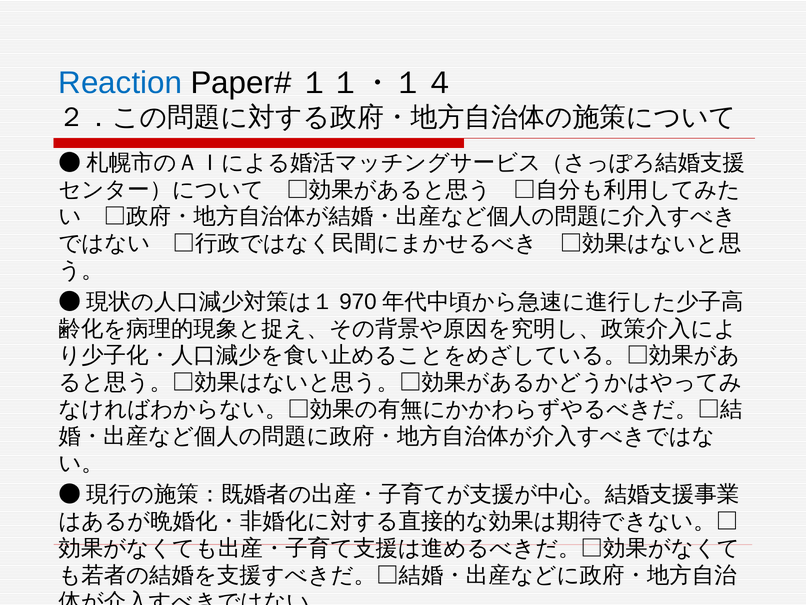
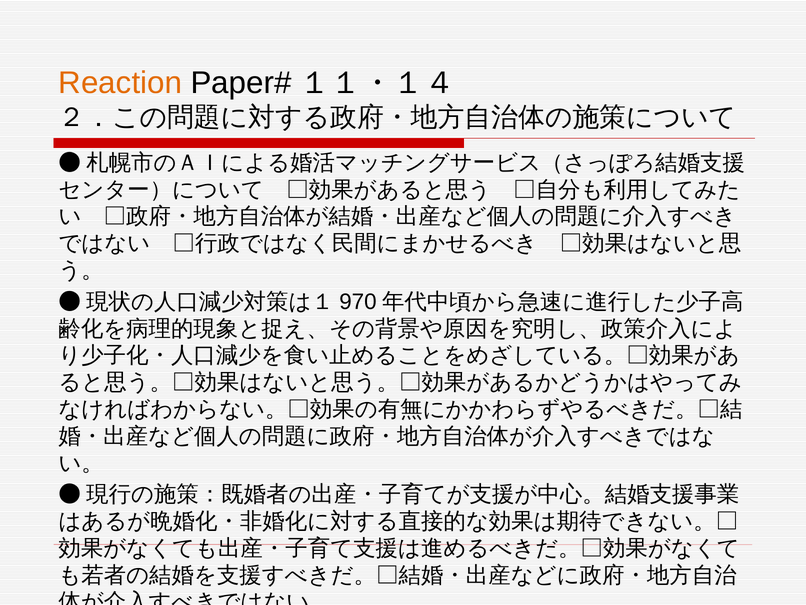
Reaction colour: blue -> orange (120, 83)
